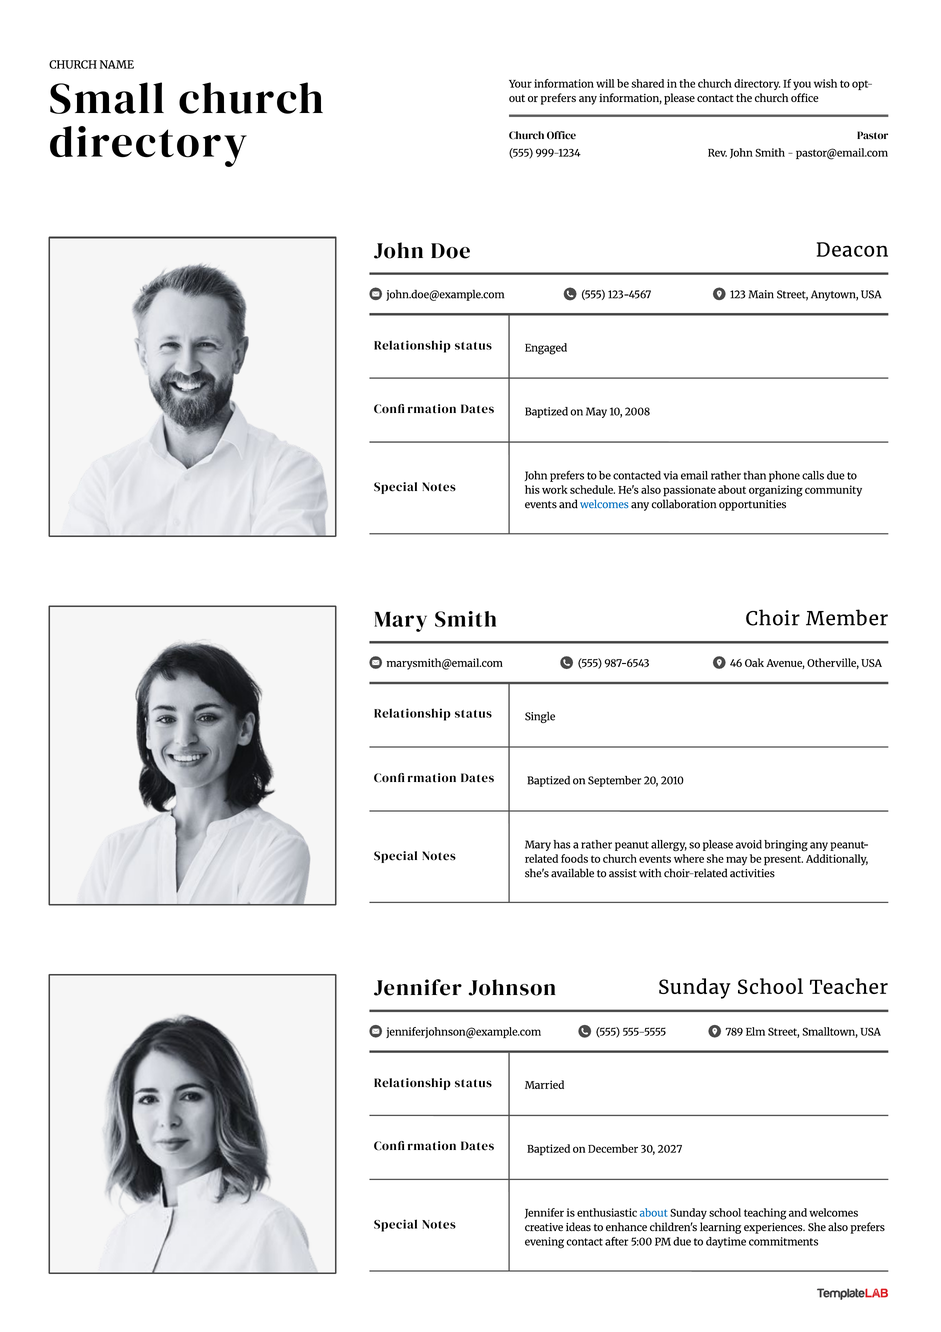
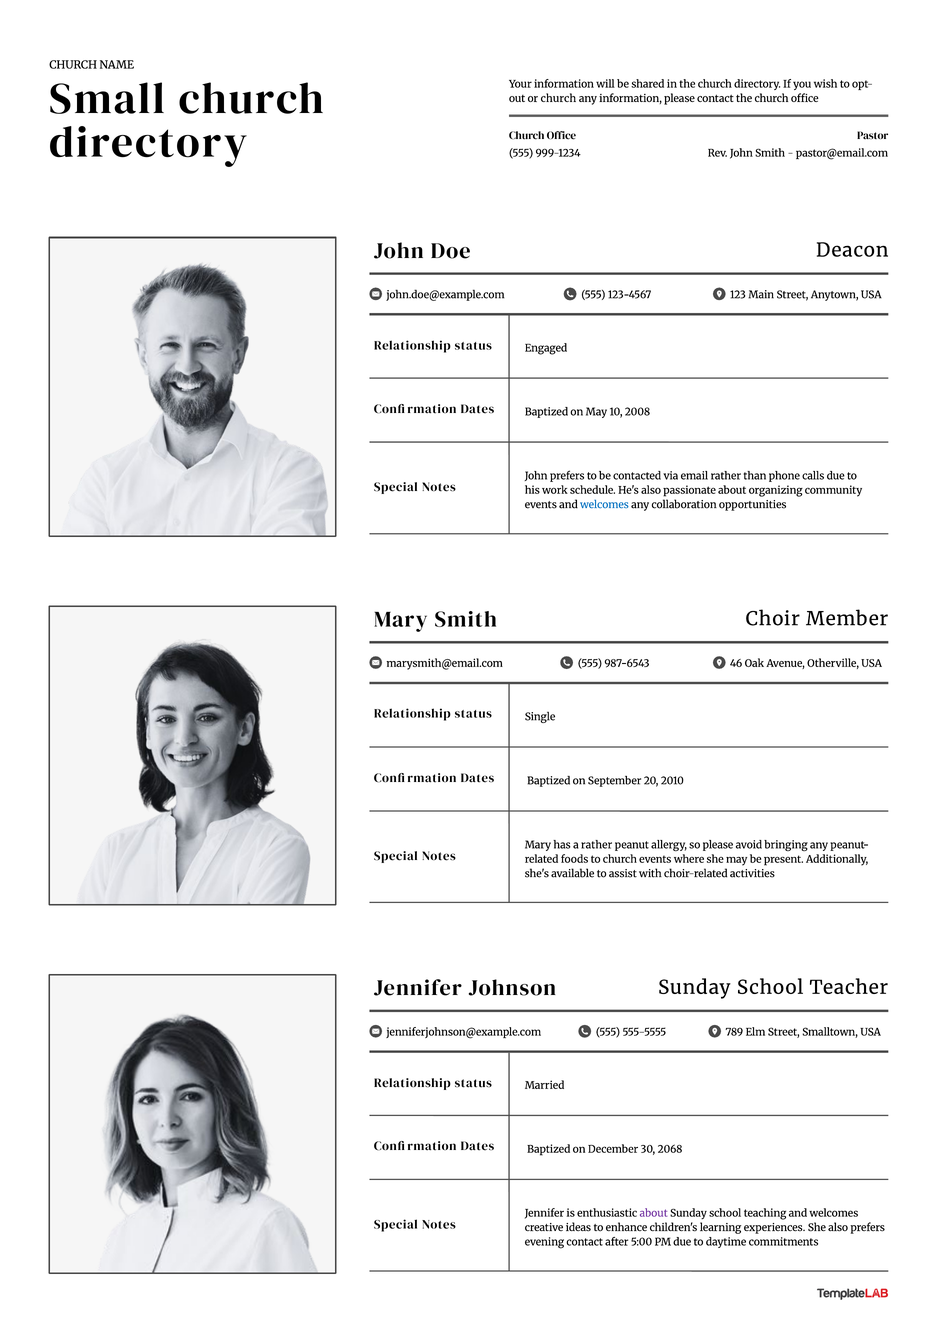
or prefers: prefers -> church (558, 99)
2027: 2027 -> 2068 (670, 1149)
about colour: blue -> purple (654, 1213)
